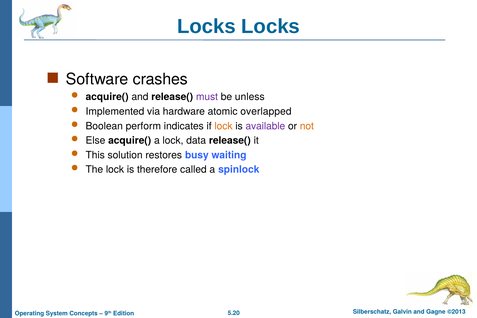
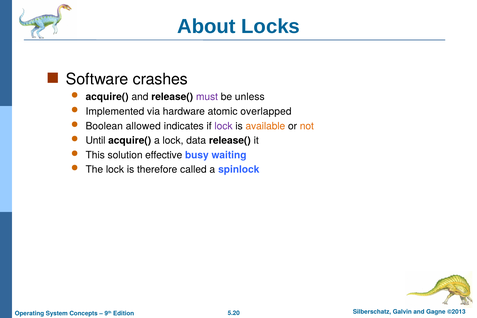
Locks: Locks -> About (206, 27)
perform: perform -> allowed (143, 126)
lock colour: orange -> purple (224, 126)
available colour: purple -> orange (265, 126)
Else: Else -> Until (96, 141)
restores: restores -> effective (164, 155)
